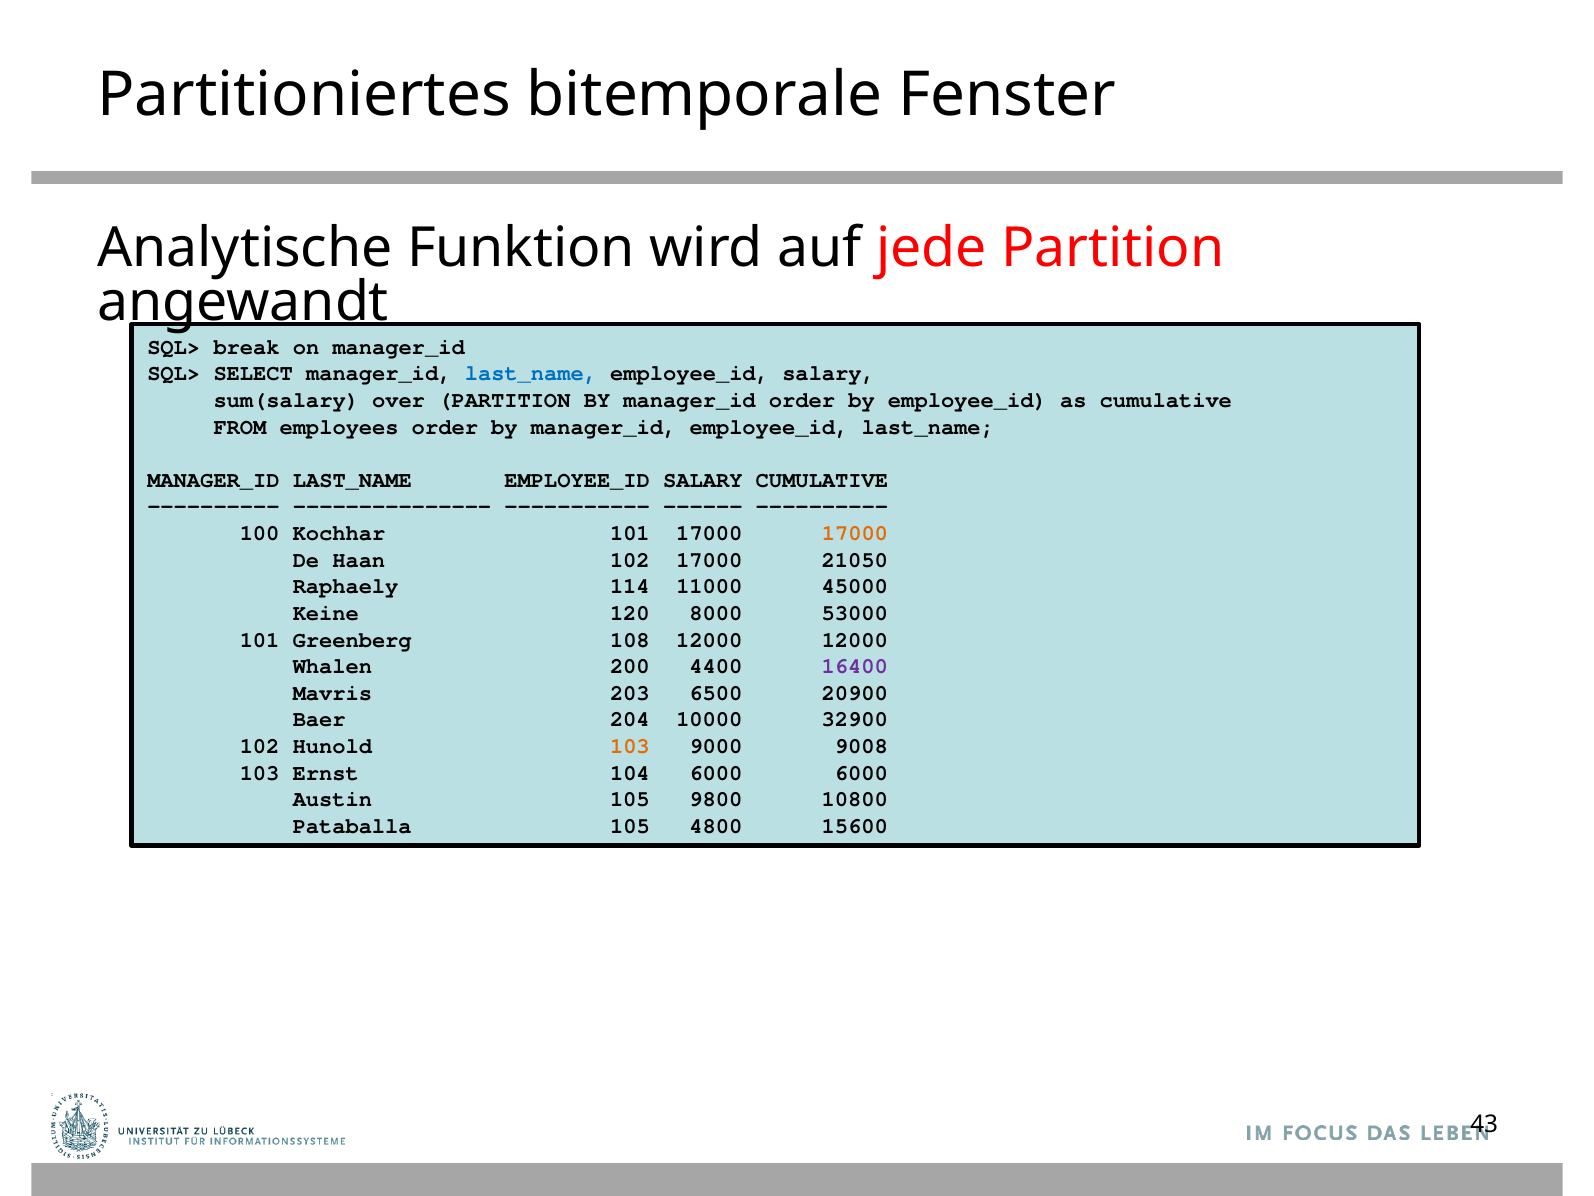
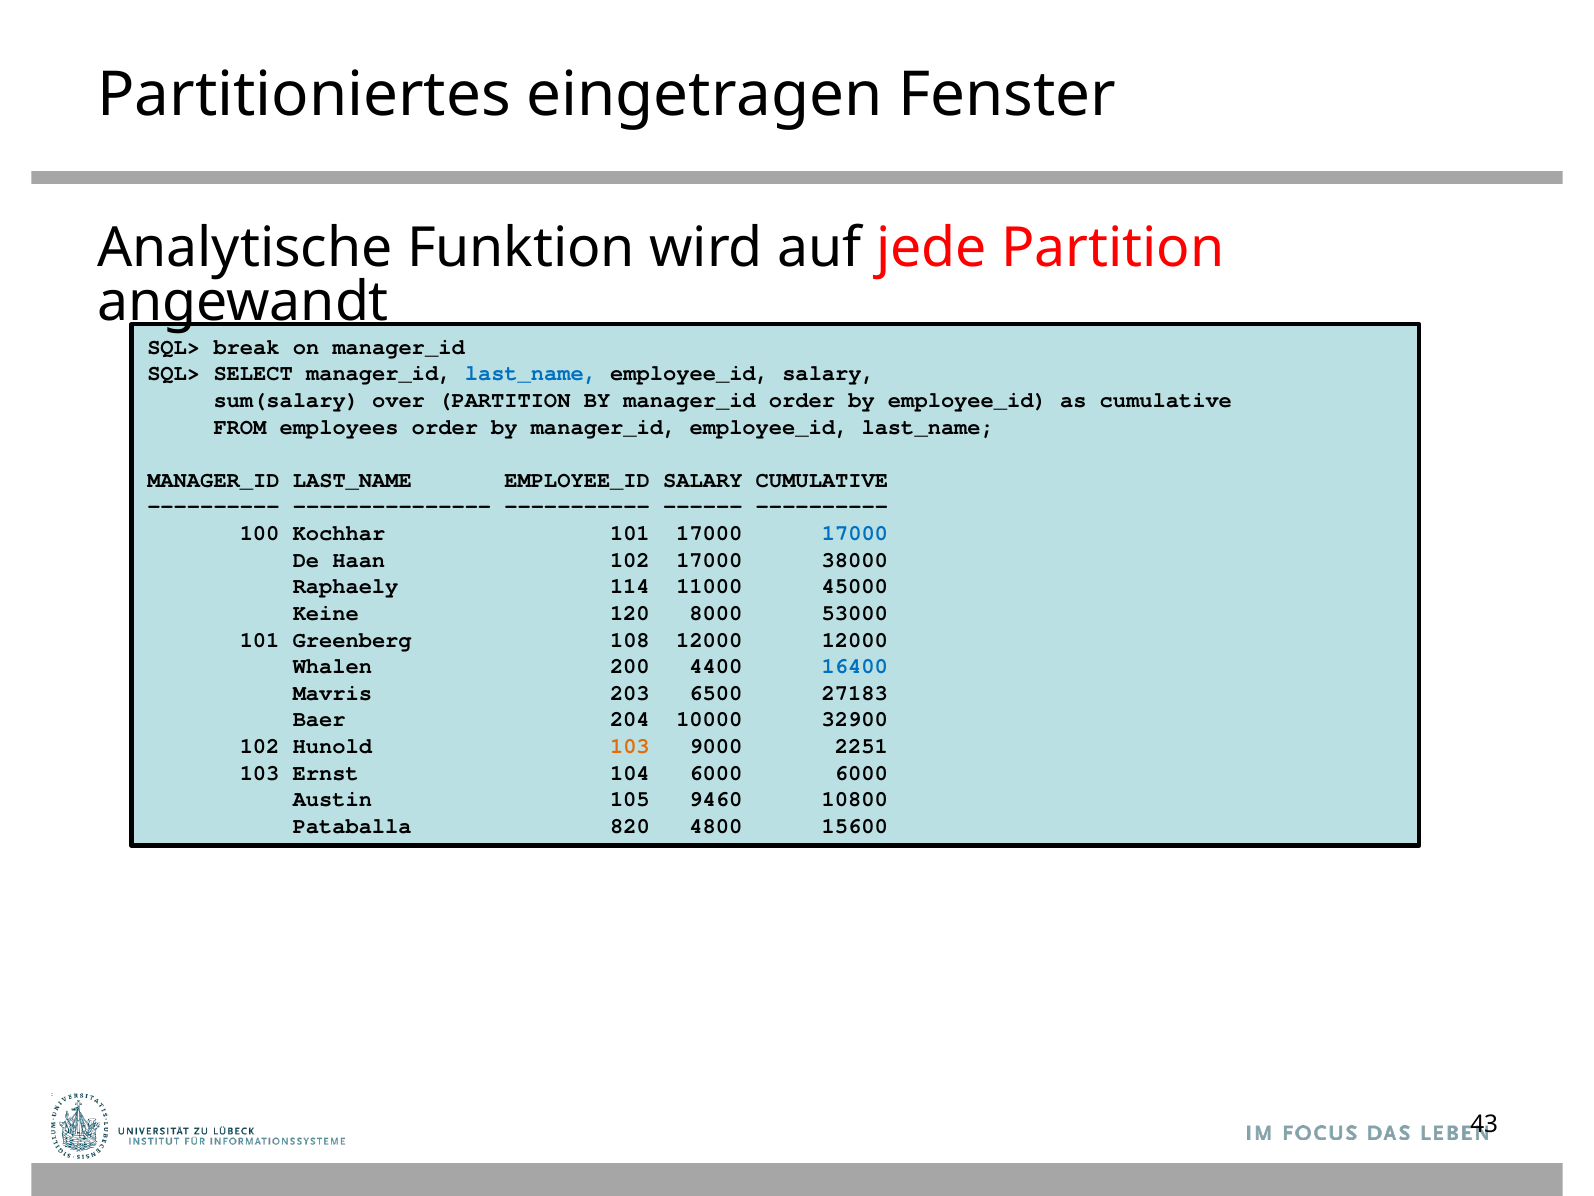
bitemporale: bitemporale -> eingetragen (705, 95)
17000 colour: orange -> blue (855, 533)
21050: 21050 -> 38000 (855, 560)
16400 colour: purple -> blue (855, 666)
20900: 20900 -> 27183 (855, 693)
9008: 9008 -> 2251 (861, 746)
9800: 9800 -> 9460 (716, 799)
Pataballa 105: 105 -> 820 (630, 826)
